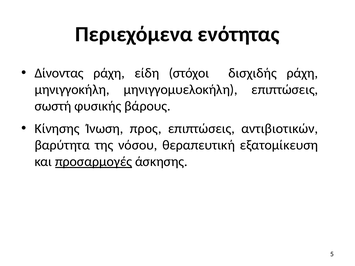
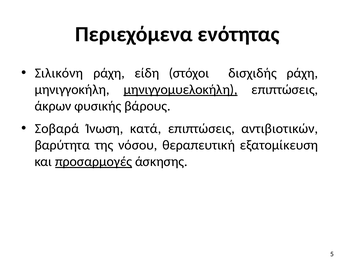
Δίνοντας: Δίνοντας -> Σιλικόνη (59, 73)
μηνιγγομυελοκήλη underline: none -> present (181, 90)
σωστή: σωστή -> άκρων (53, 106)
Κίνησης: Κίνησης -> Σοβαρά (57, 129)
προς: προς -> κατά (146, 129)
